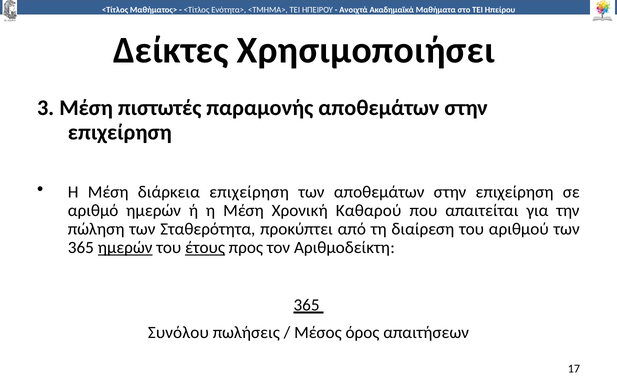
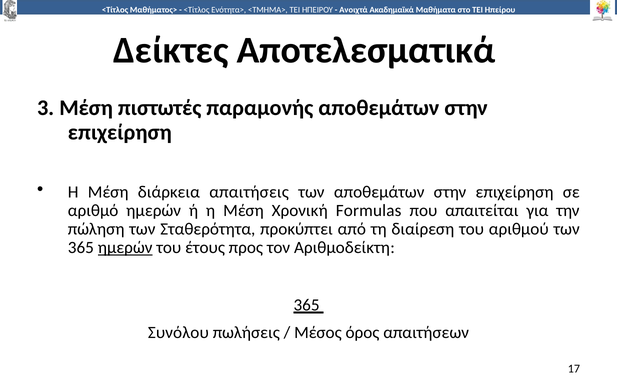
Χρησιμοποιήσει: Χρησιμοποιήσει -> Αποτελεσματικά (366, 50)
διάρκεια επιχείρηση: επιχείρηση -> απαιτήσεις (249, 192)
Καθαρού: Καθαρού -> Formulas (369, 210)
έτους underline: present -> none (205, 247)
